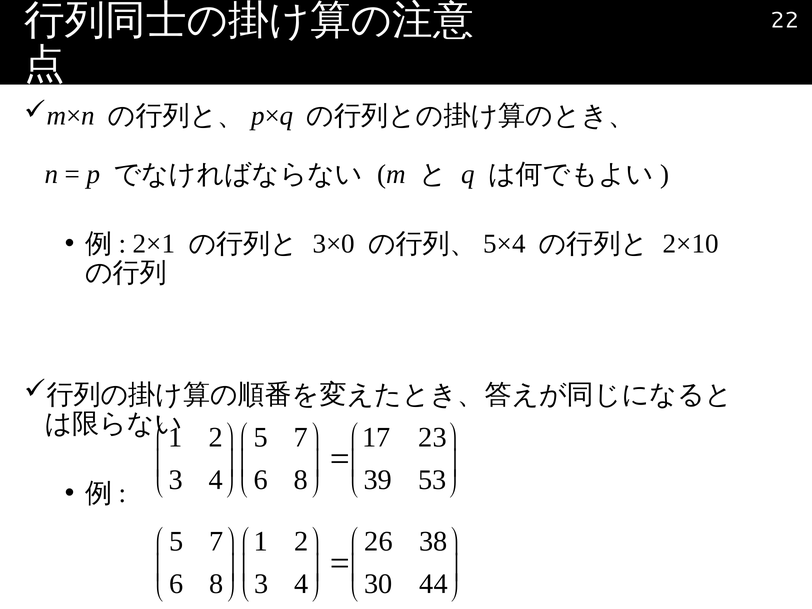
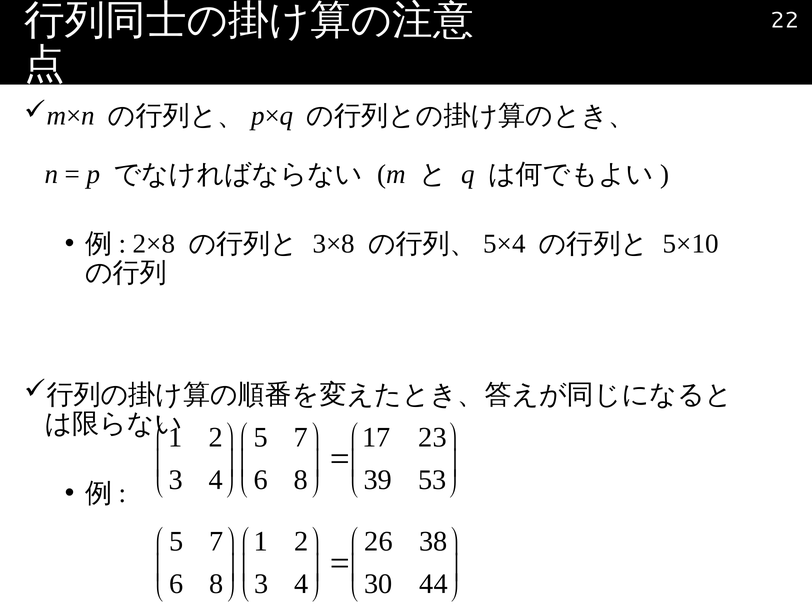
2×1: 2×1 -> 2×8 (154, 244)
3×0: 3×0 -> 3×8 (334, 244)
2×10: 2×10 -> 5×10 (691, 244)
